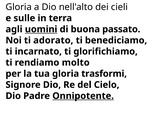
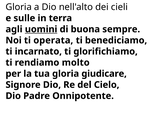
passato: passato -> sempre (121, 29)
adorato: adorato -> operata (53, 40)
trasformi: trasformi -> giudicare (104, 74)
Onnipotente underline: present -> none (83, 96)
